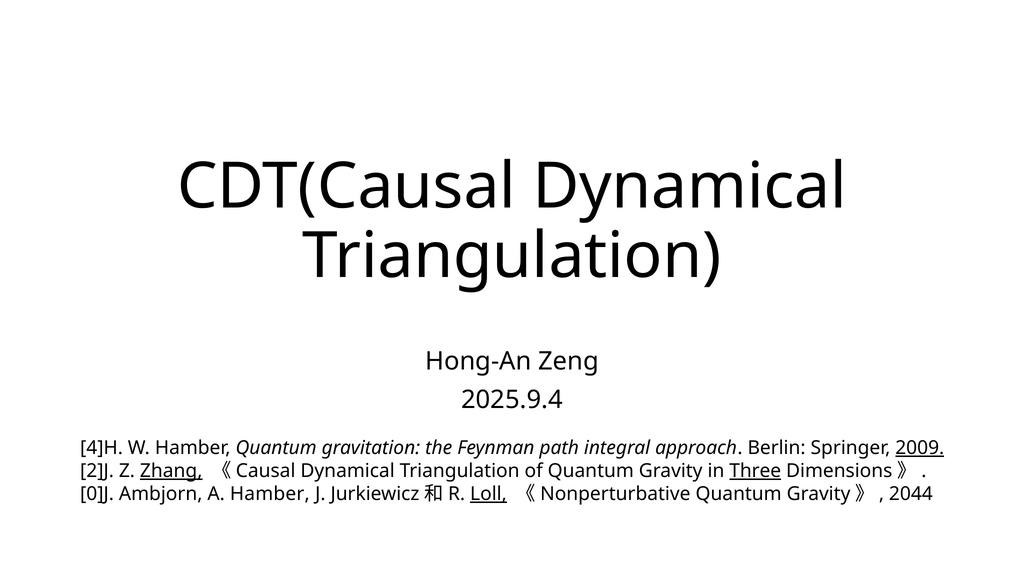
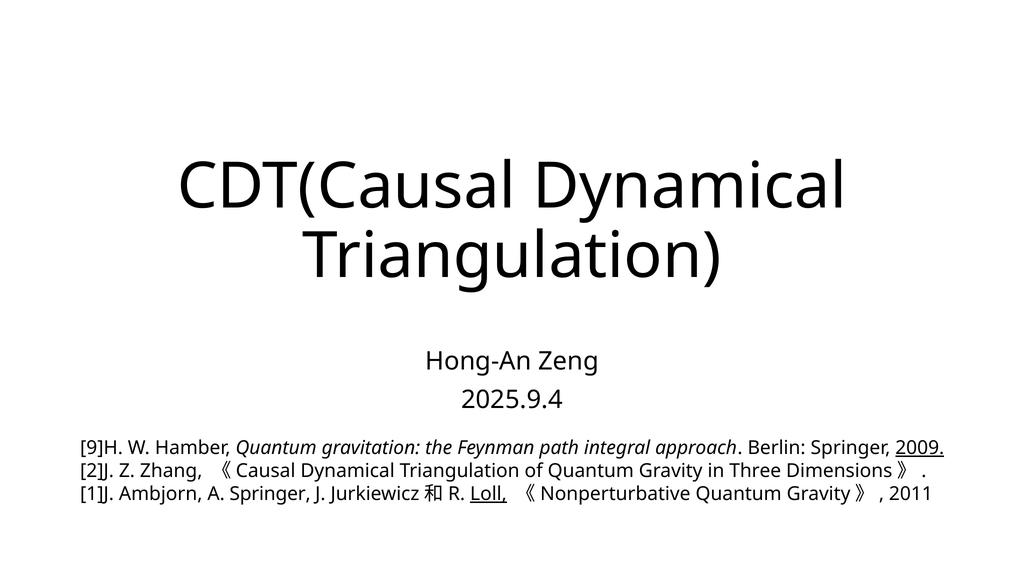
4]H: 4]H -> 9]H (101, 448)
Zhang underline: present -> none (171, 471)
Three underline: present -> none (755, 471)
0]J: 0]J -> 1]J (97, 494)
A Hamber: Hamber -> Springer (270, 494)
2044: 2044 -> 2011 (911, 494)
